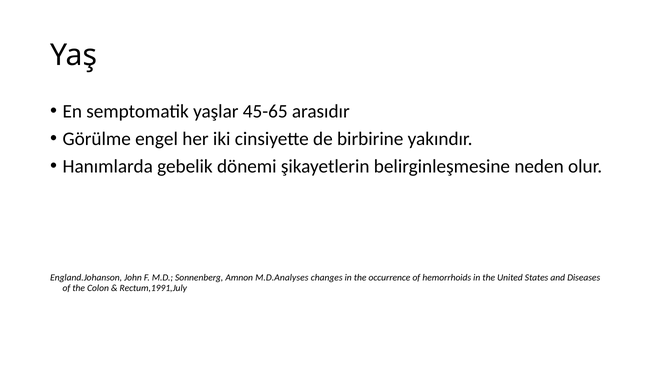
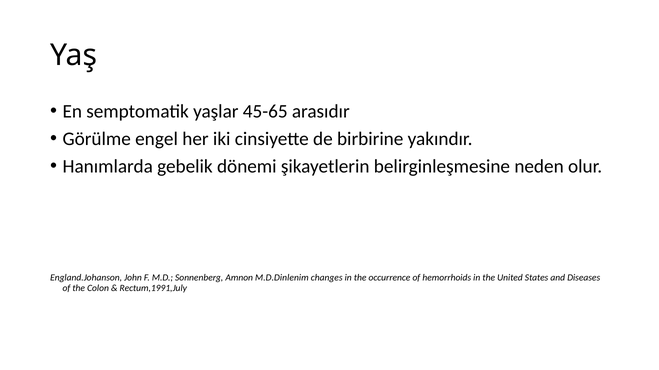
M.D.Analyses: M.D.Analyses -> M.D.Dinlenim (282, 278)
